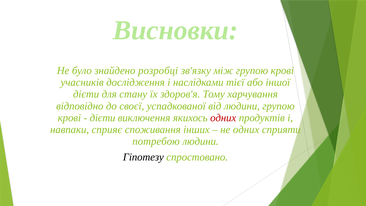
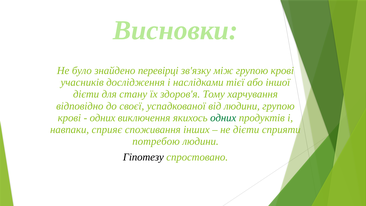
розробці: розробці -> перевірці (158, 70)
дієти: дієти -> одних (103, 118)
одних colour: red -> green (223, 118)
не одних: одних -> дієти (246, 130)
